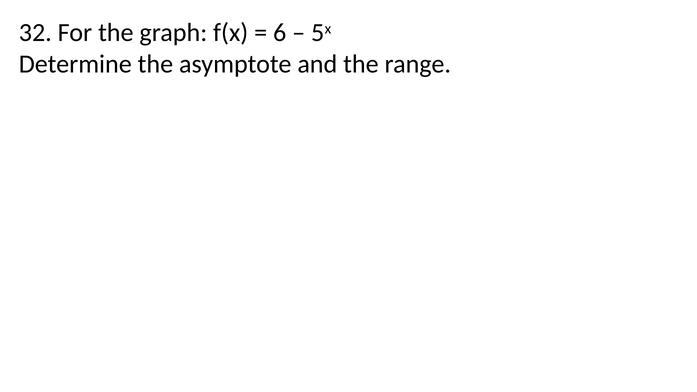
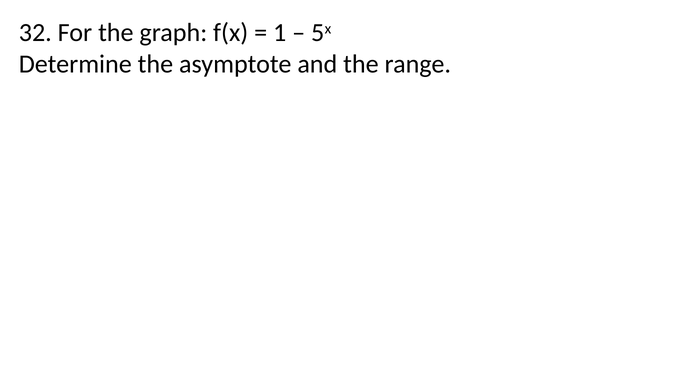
6: 6 -> 1 (280, 33)
